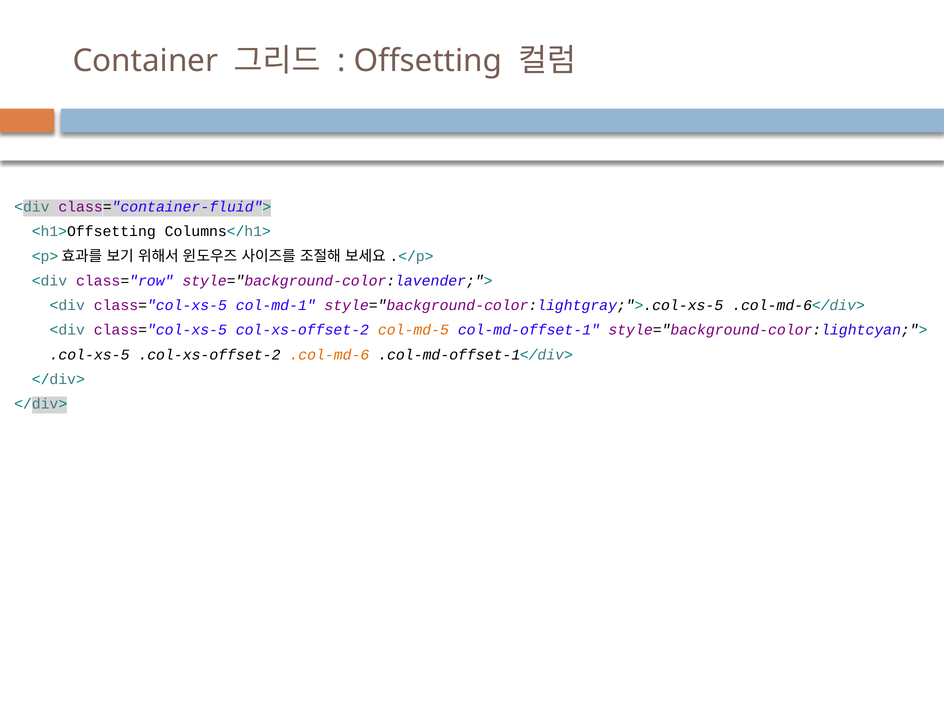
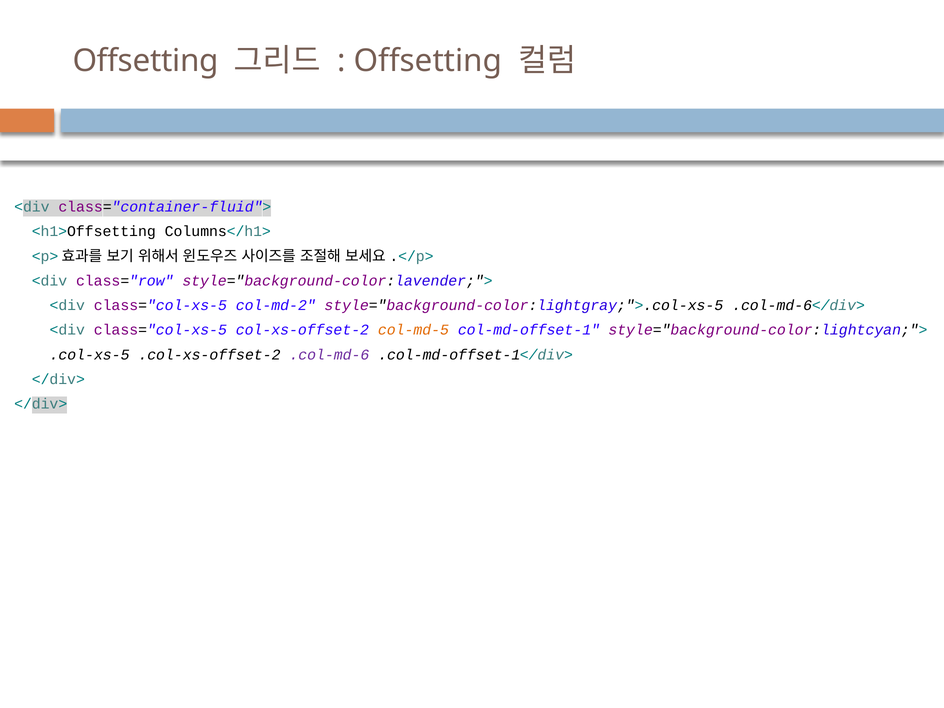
Container: Container -> Offsetting (146, 61)
col-md-1: col-md-1 -> col-md-2 (276, 305)
.col-md-6 colour: orange -> purple (329, 355)
